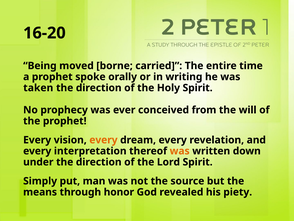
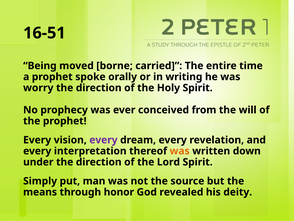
16-20: 16-20 -> 16-51 (44, 33)
taken: taken -> worry (38, 88)
every colour: orange -> purple (103, 140)
piety: piety -> deity (238, 192)
